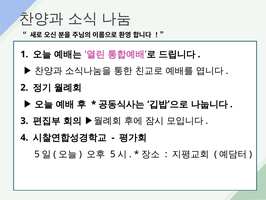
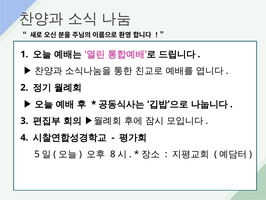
5: 5 -> 8 (113, 154)
